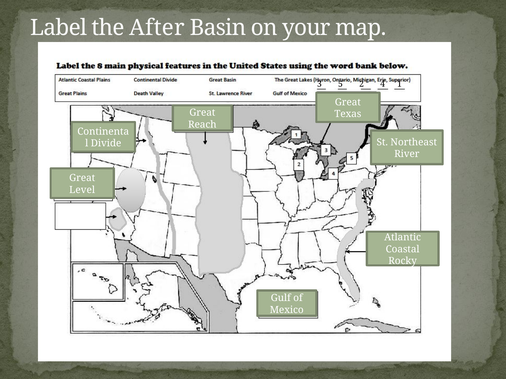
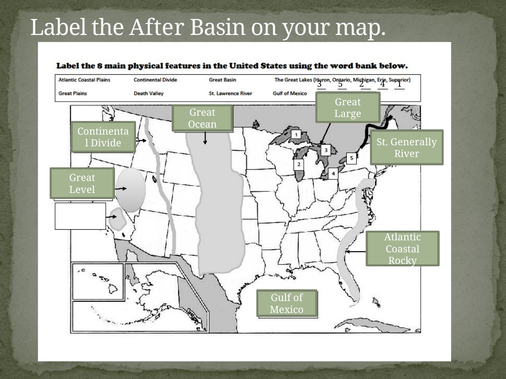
Texas: Texas -> Large (348, 114)
Reach: Reach -> Ocean (202, 125)
Northeast: Northeast -> Generally (414, 142)
